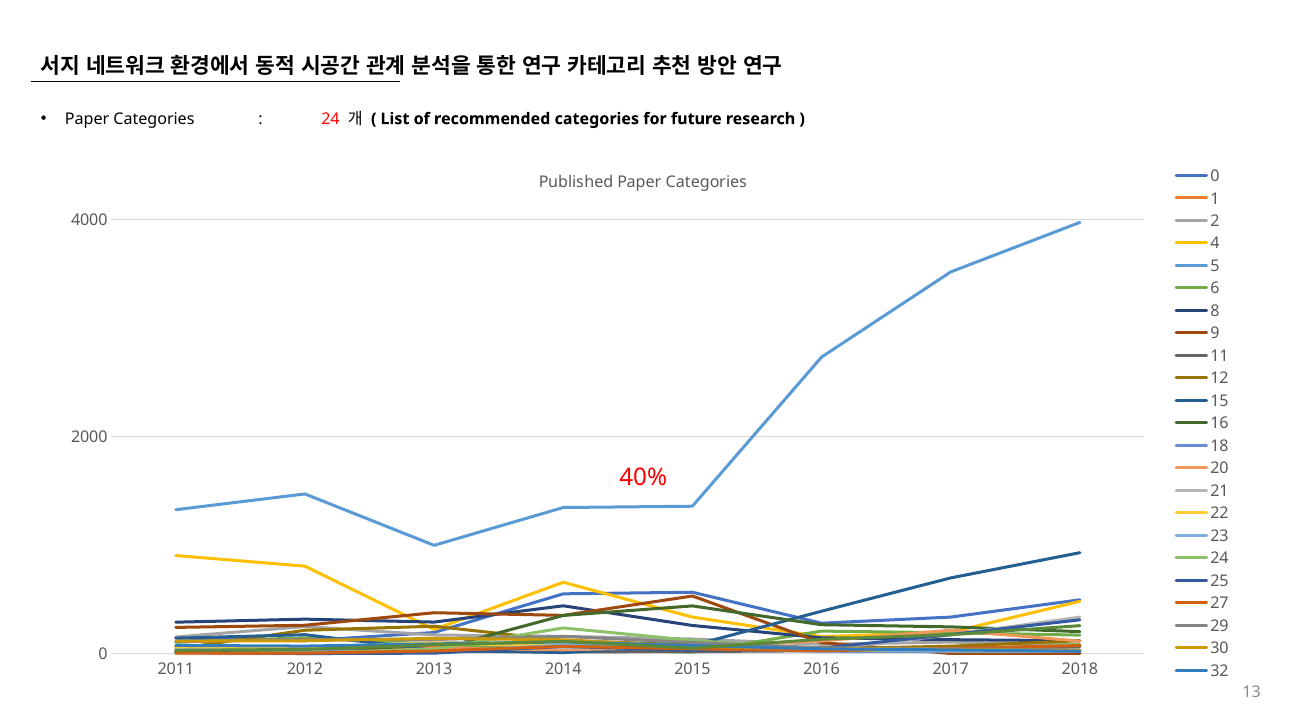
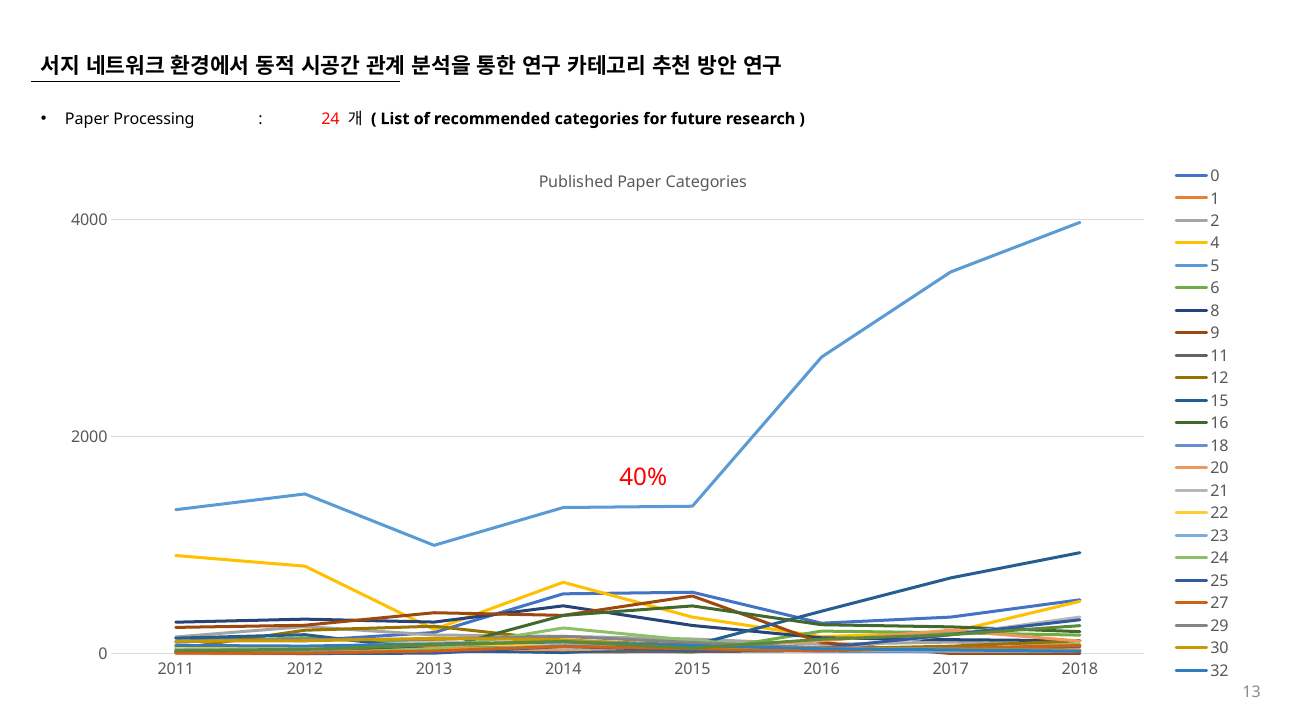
Categories: Categories -> Processing (154, 119)
